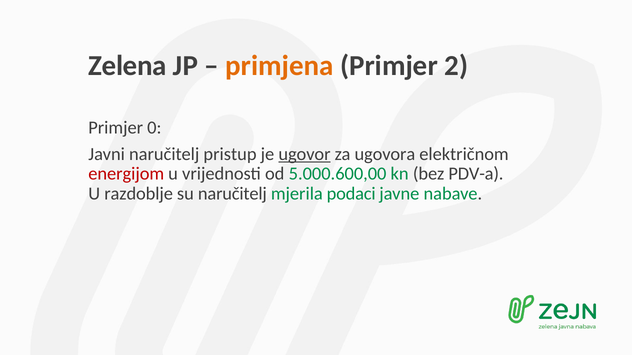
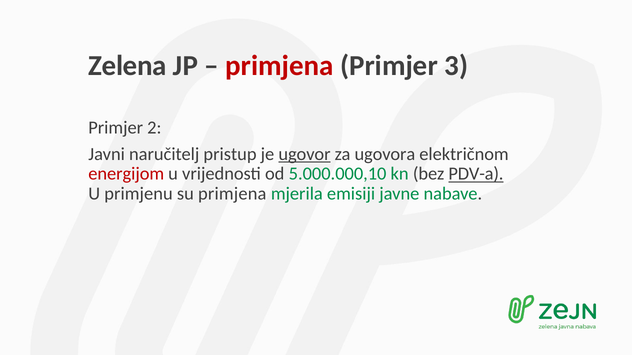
primjena colour: orange -> red (280, 66)
2: 2 -> 3 (456, 66)
0: 0 -> 2 (154, 128)
5.000.600,00: 5.000.600,00 -> 5.000.000,10 (338, 174)
PDV-a underline: none -> present (476, 174)
razdoblje: razdoblje -> primjenu (139, 194)
su naručitelj: naručitelj -> primjena (232, 194)
podaci: podaci -> emisiji (351, 194)
